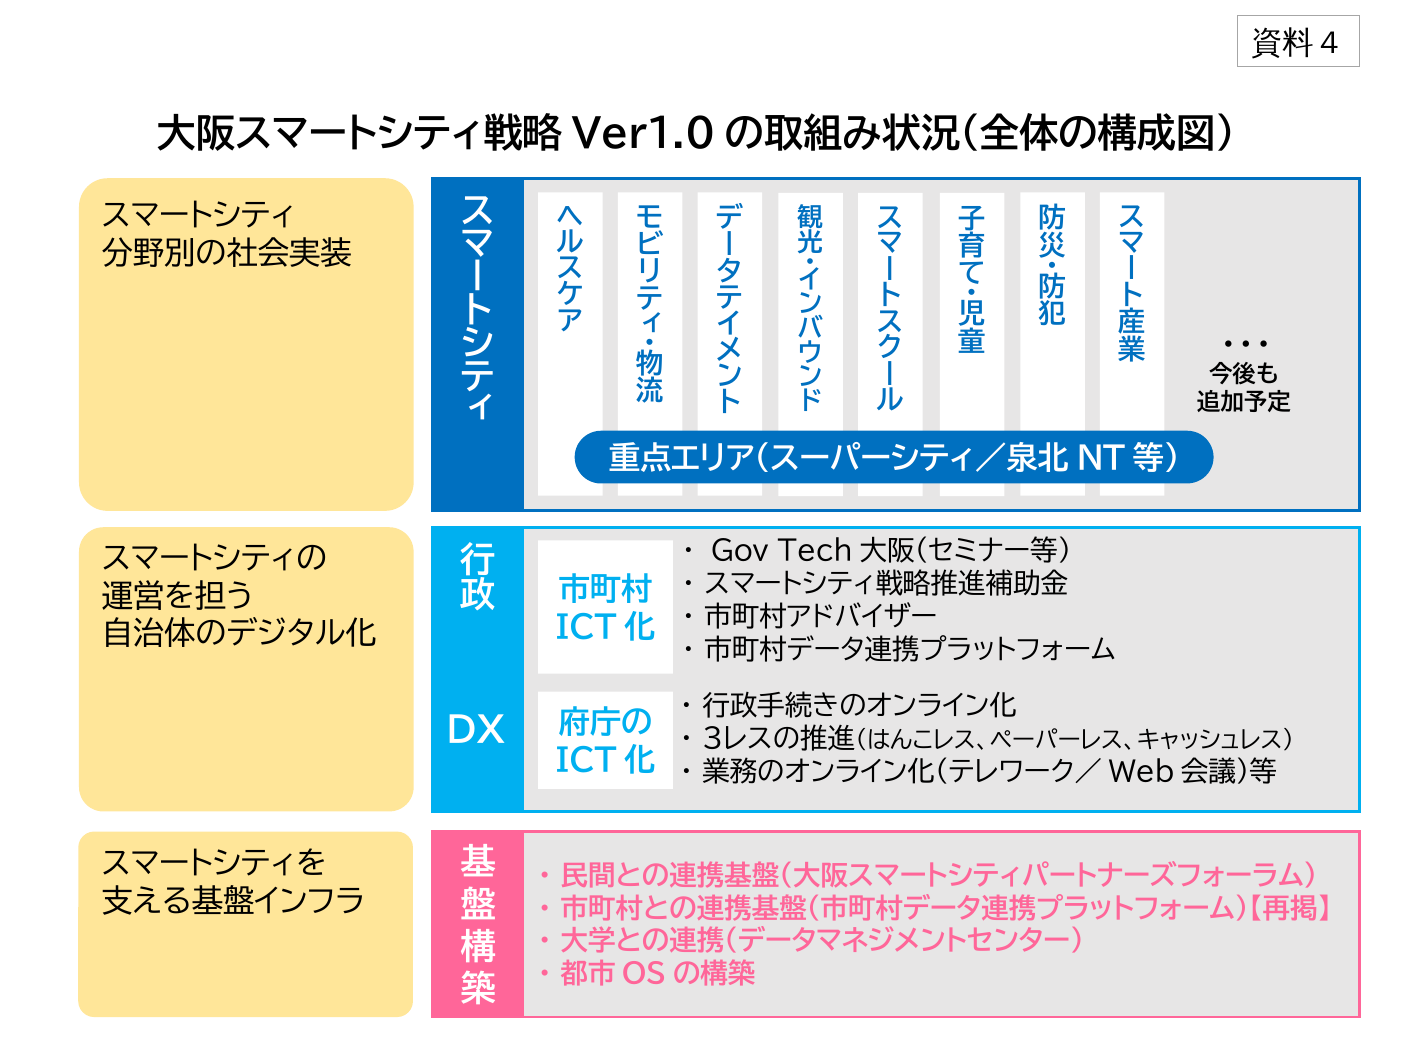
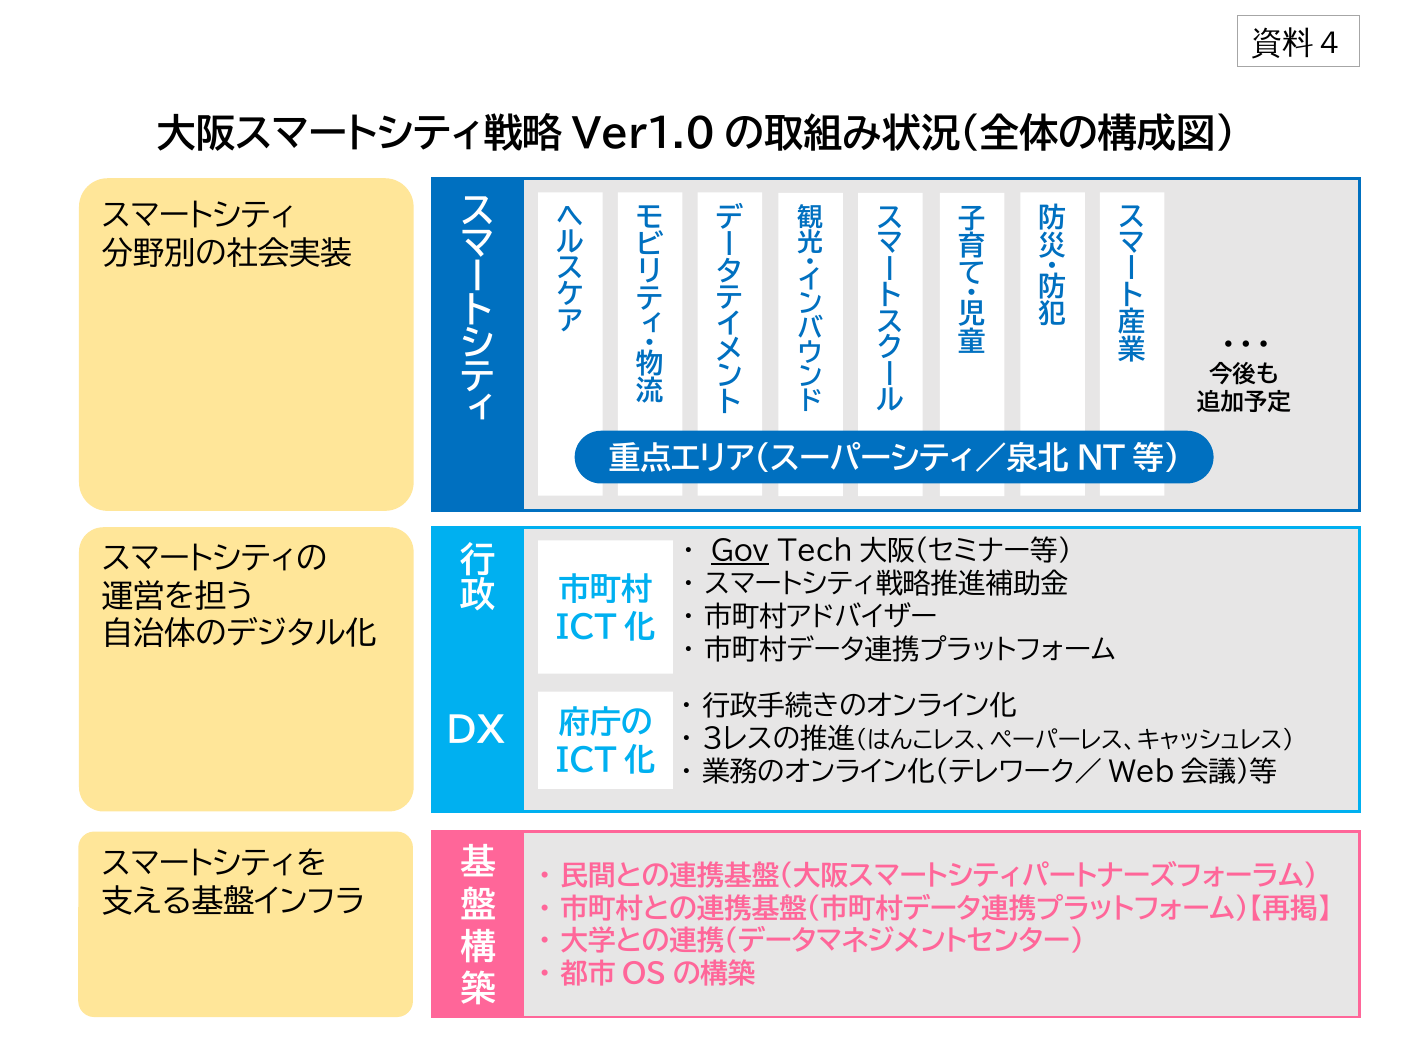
Gov underline: none -> present (740, 552)
